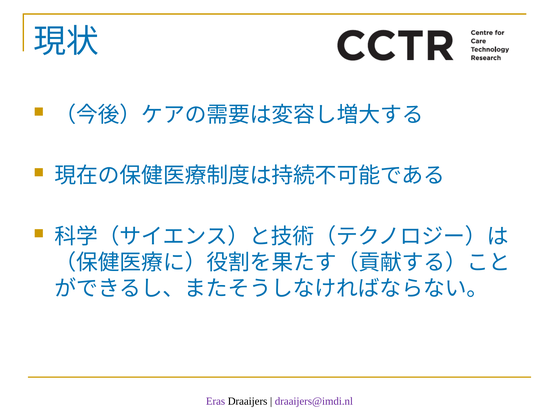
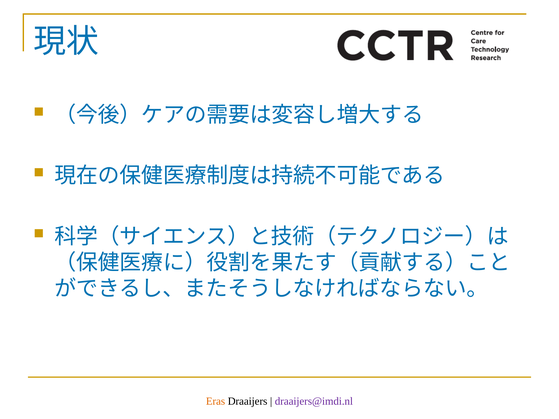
Eras colour: purple -> orange (216, 401)
